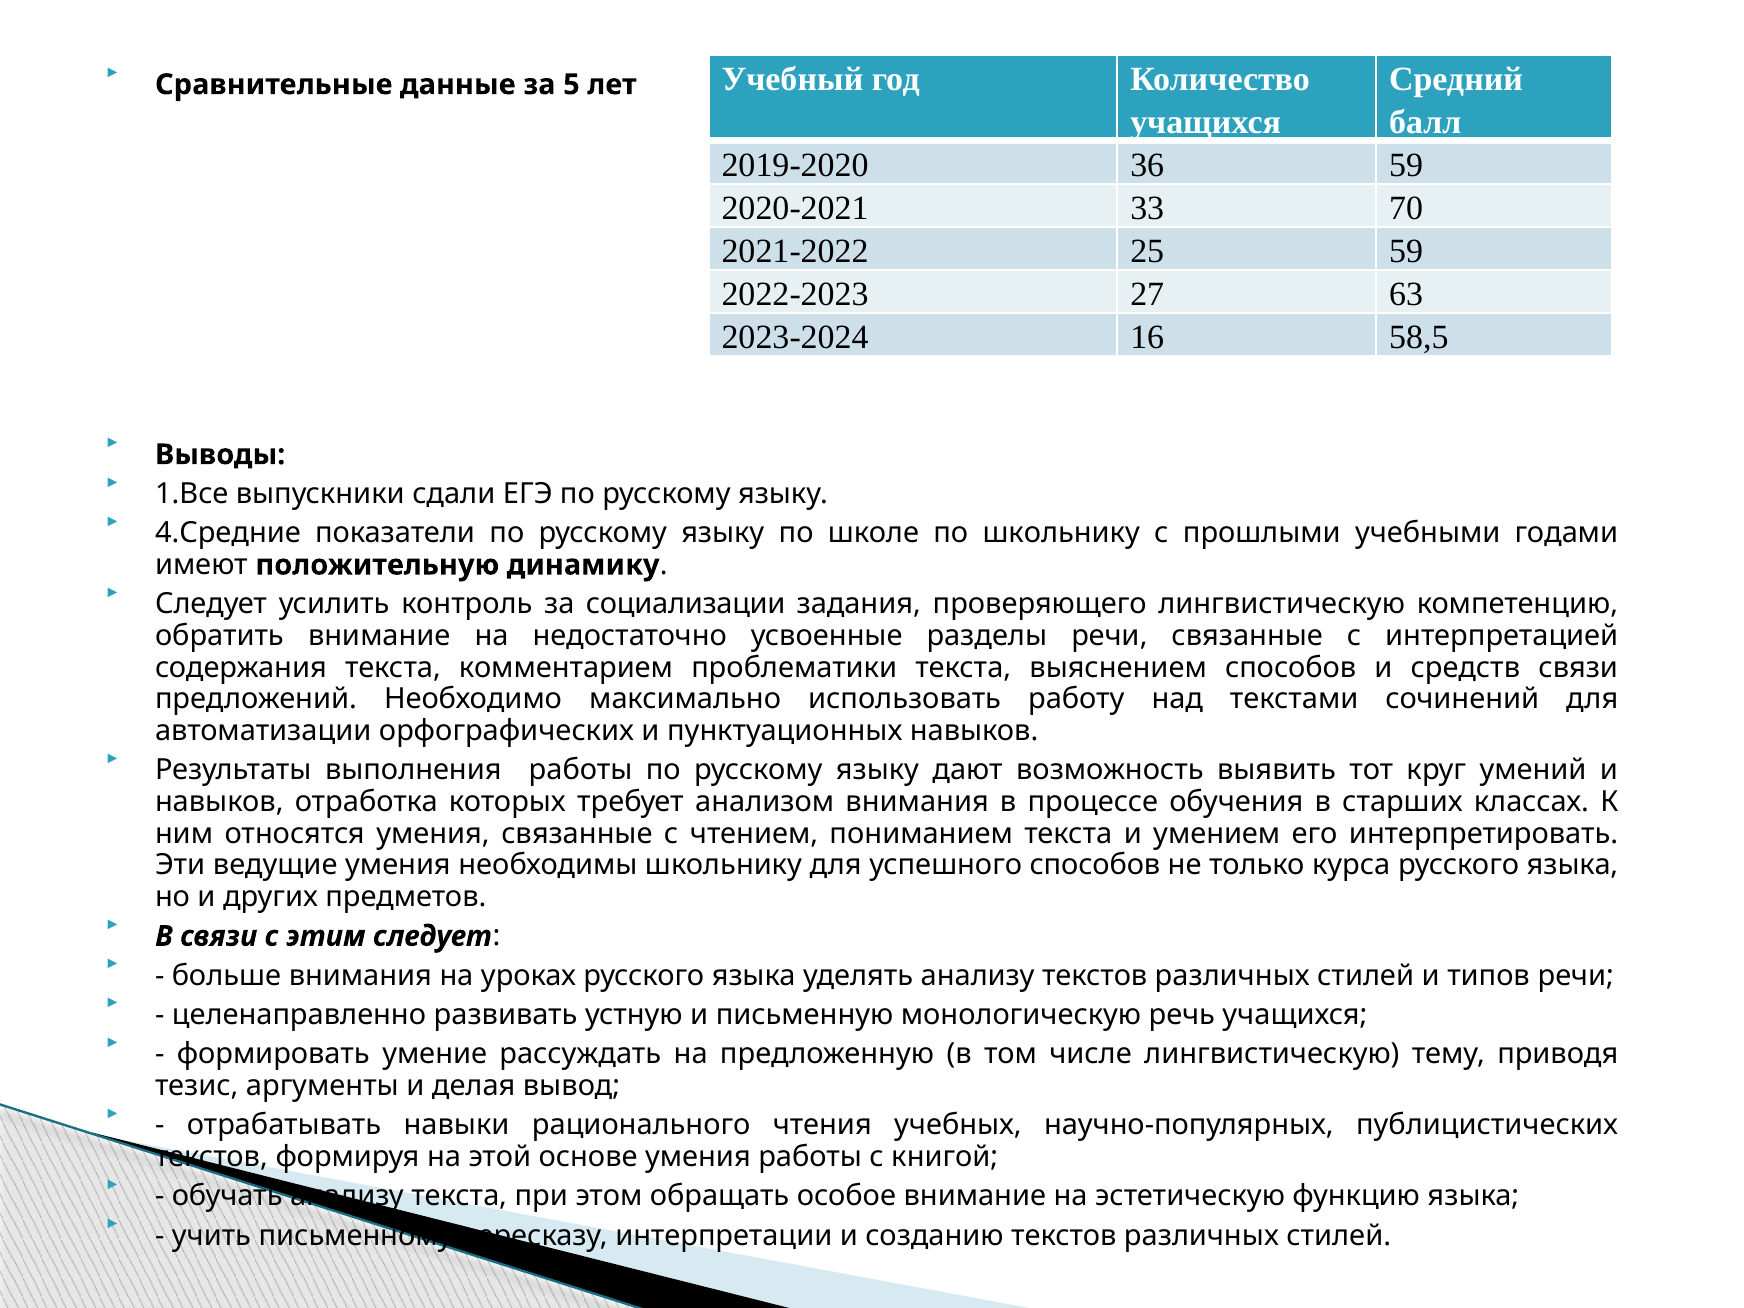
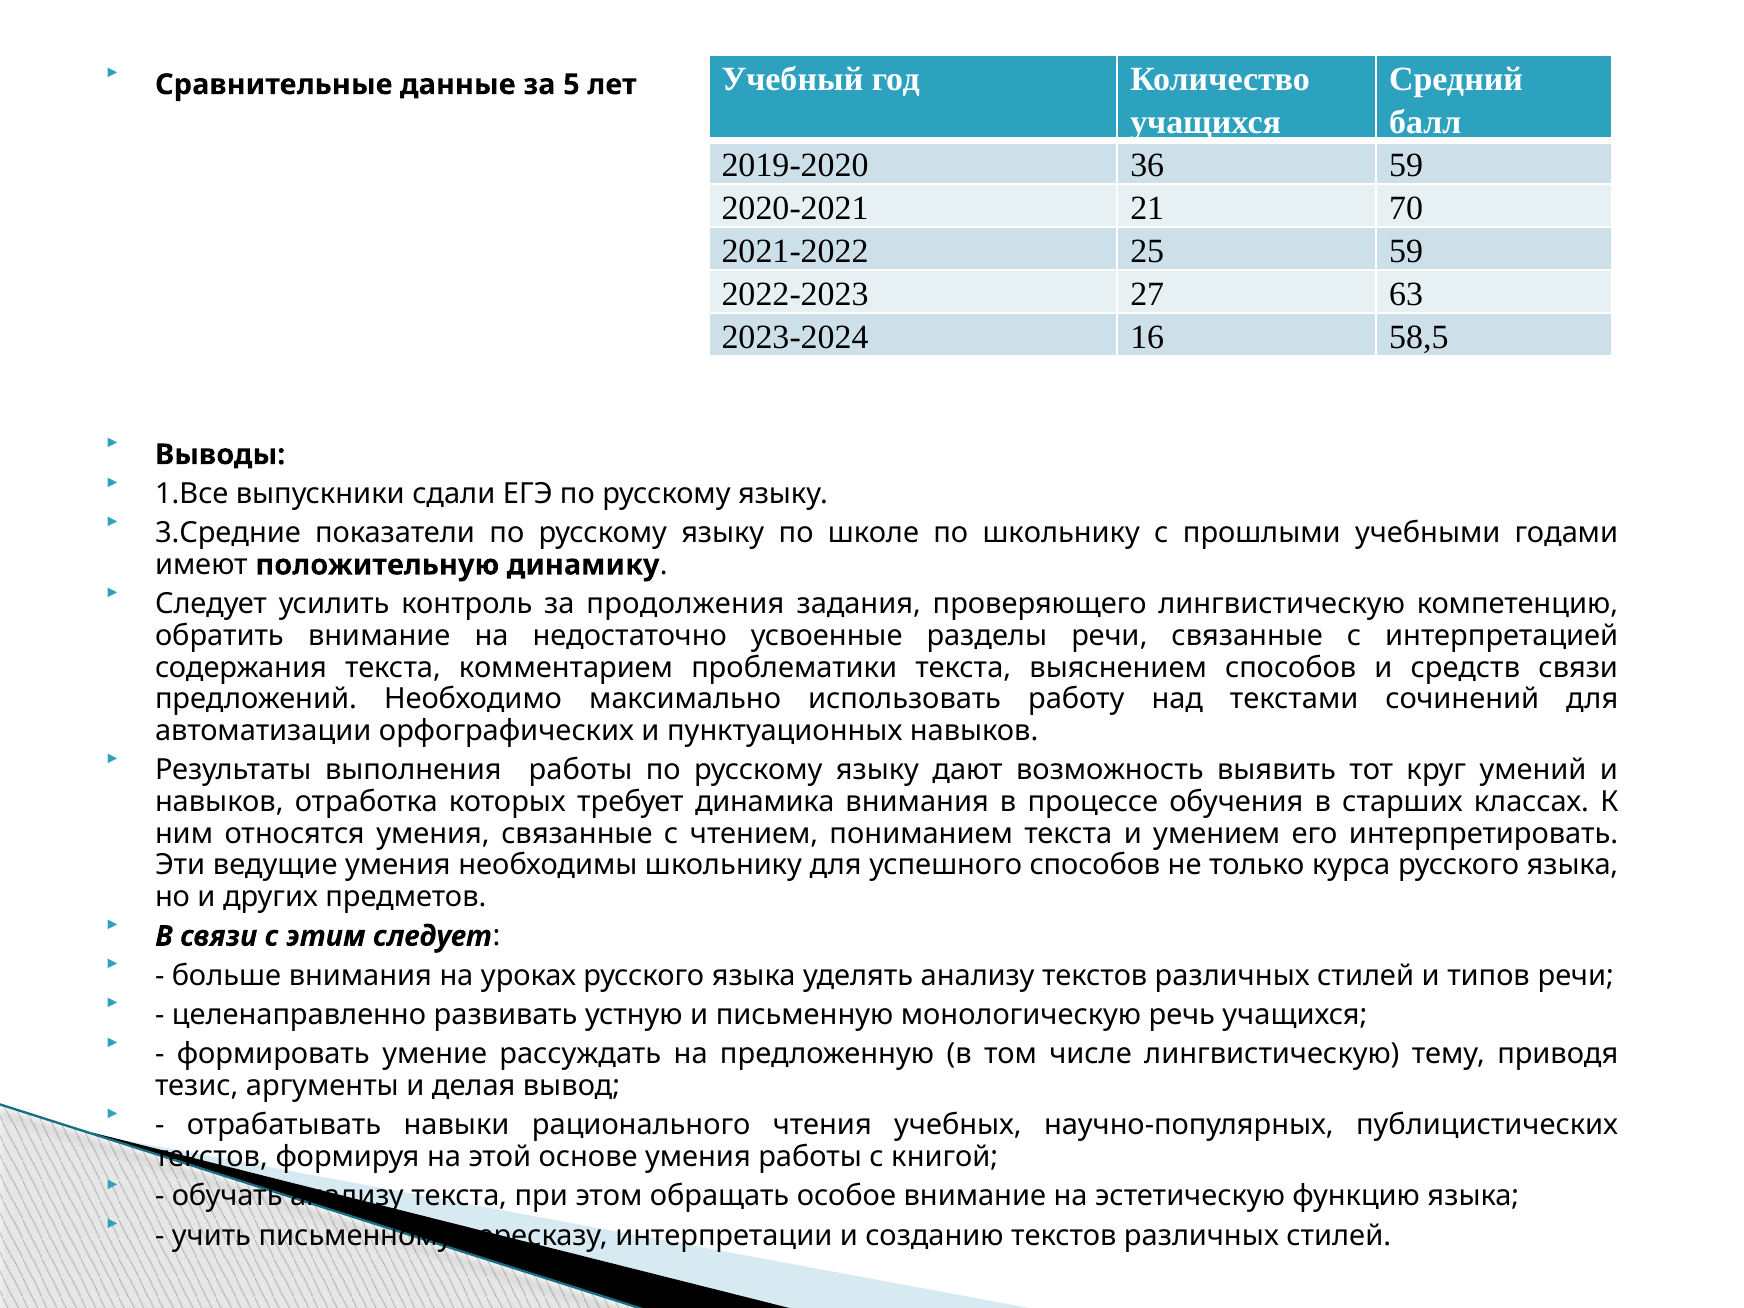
33: 33 -> 21 (1147, 208)
4.Средние: 4.Средние -> 3.Средние (228, 533)
социализации: социализации -> продолжения (685, 604)
анализом: анализом -> динамика (765, 802)
